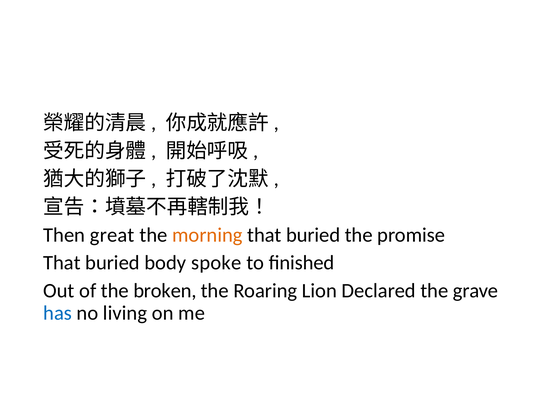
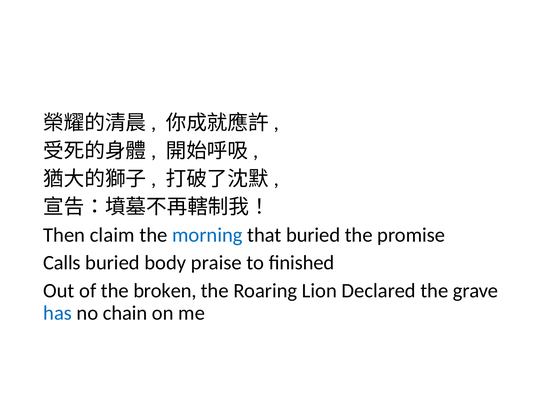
great: great -> claim (112, 235)
morning colour: orange -> blue (207, 235)
That: That -> Calls (62, 263)
spoke: spoke -> praise (216, 263)
living: living -> chain (125, 314)
